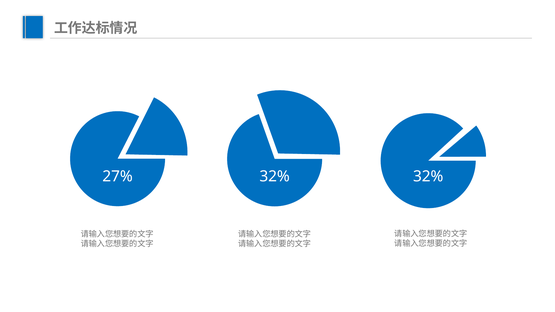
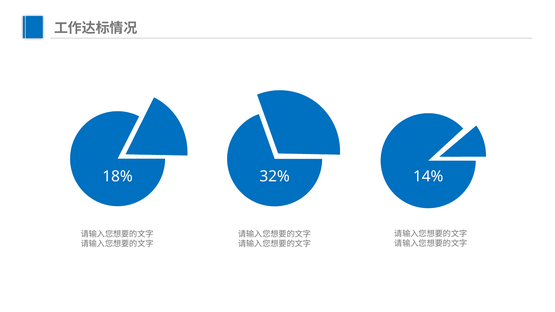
27%: 27% -> 18% (118, 177)
32% 32%: 32% -> 14% (428, 177)
